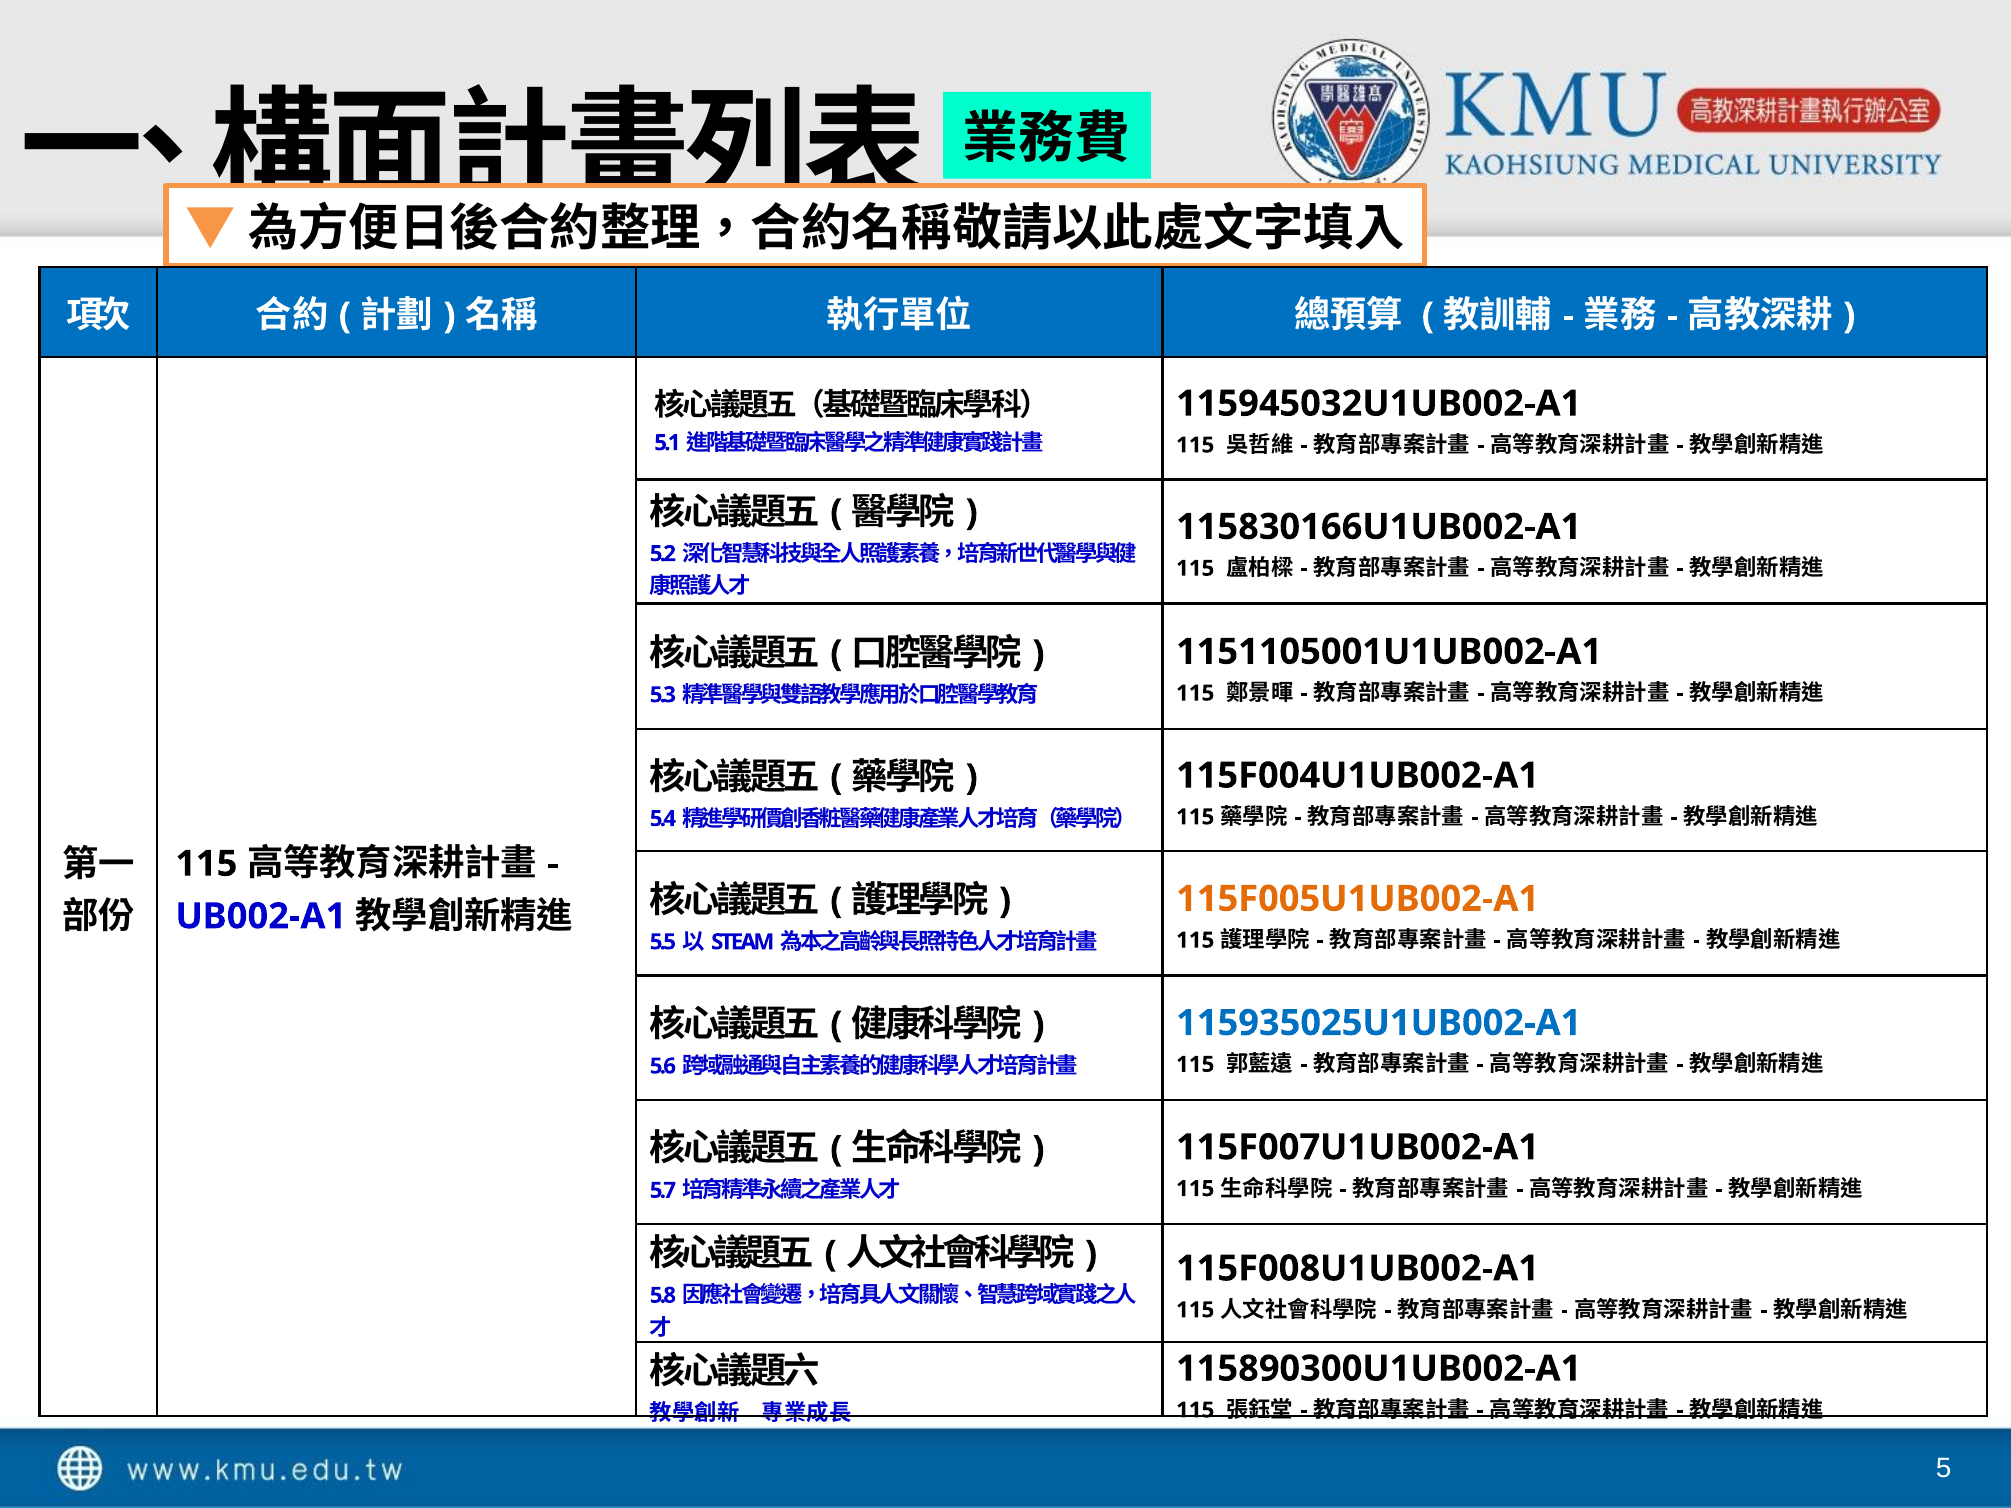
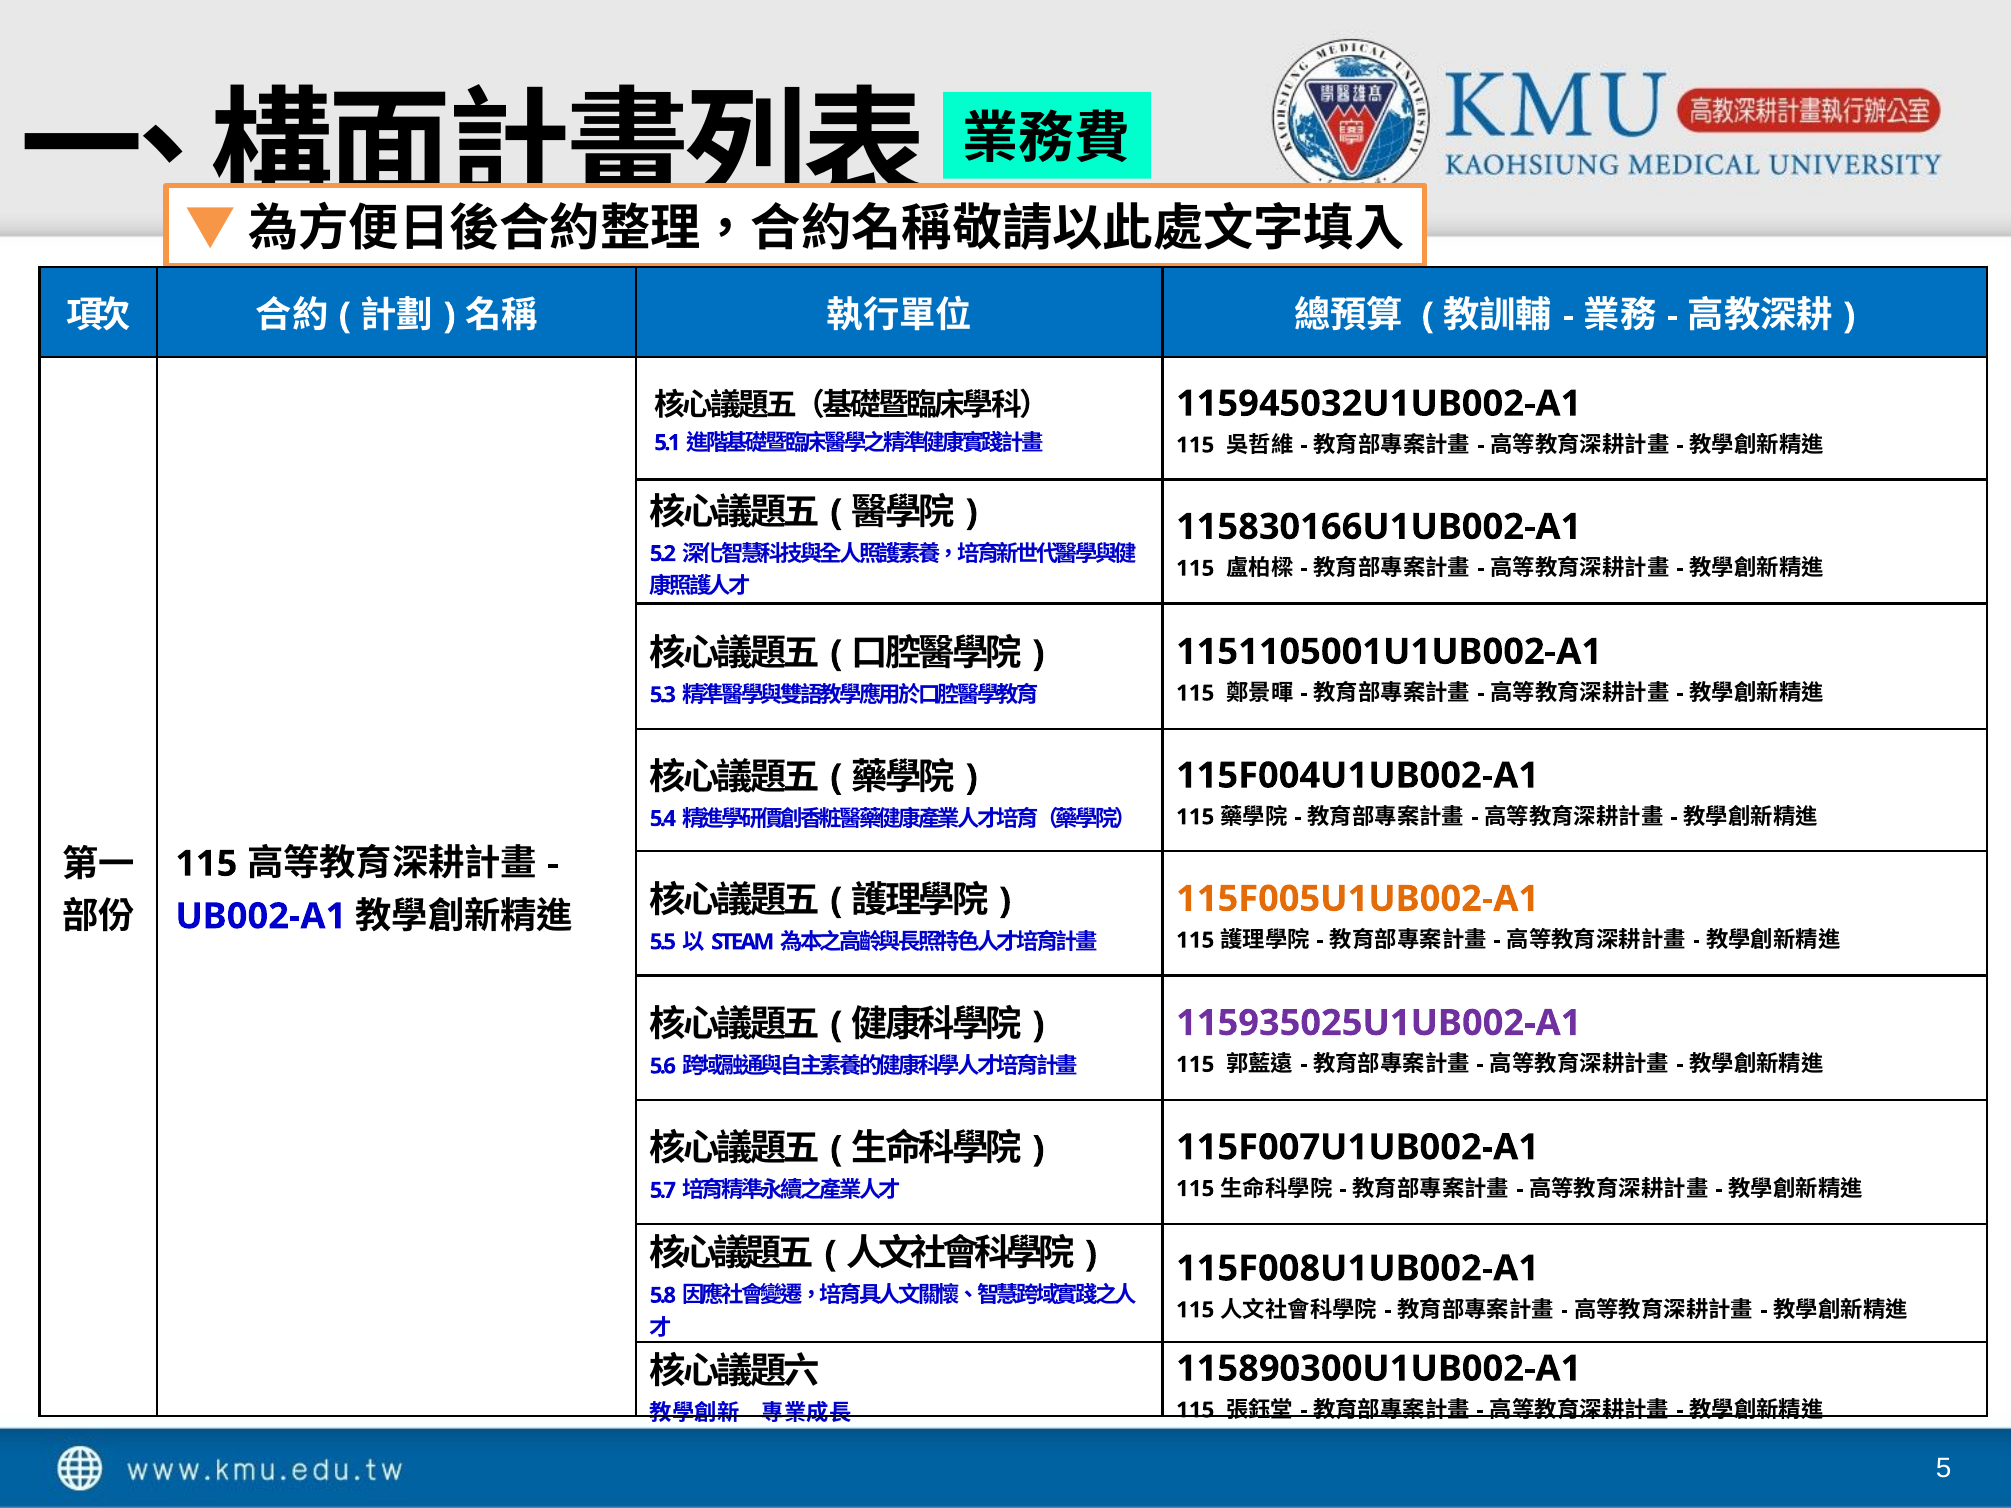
115935025U1UB002-A1 colour: blue -> purple (1379, 1023)
